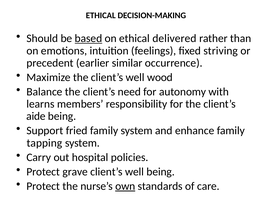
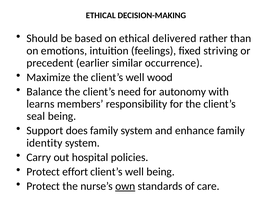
based underline: present -> none (88, 38)
aide: aide -> seal (36, 116)
fried: fried -> does (77, 131)
tapping: tapping -> identity (44, 143)
grave: grave -> effort (75, 172)
